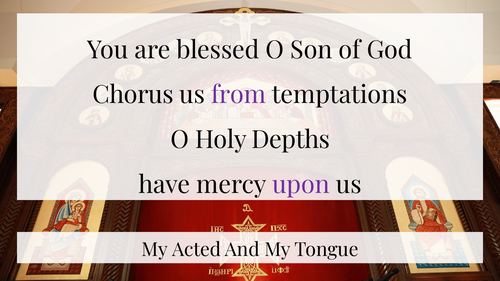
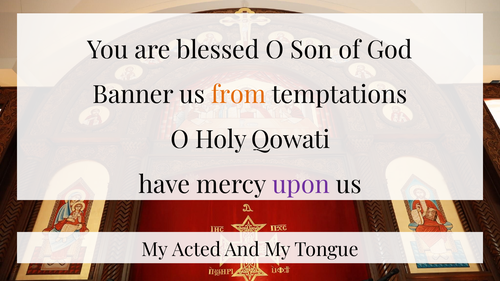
Chorus: Chorus -> Banner (133, 95)
from colour: purple -> orange (239, 95)
Depths: Depths -> Qowati (291, 140)
